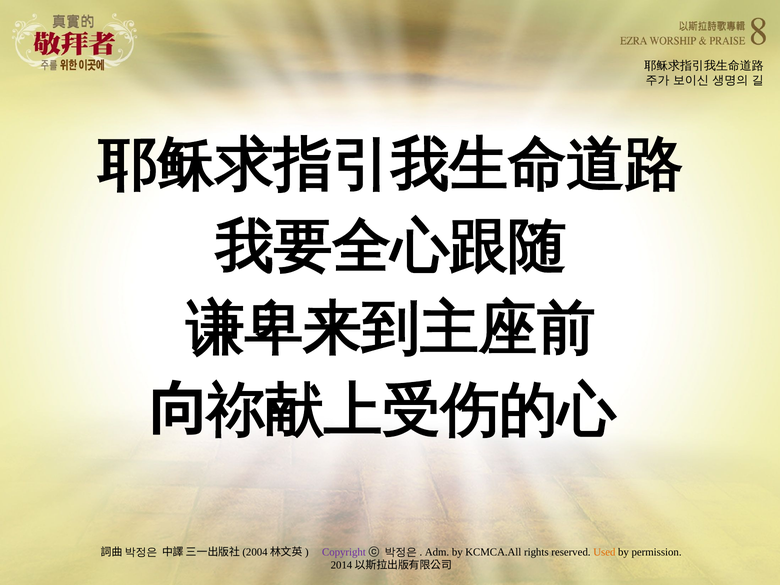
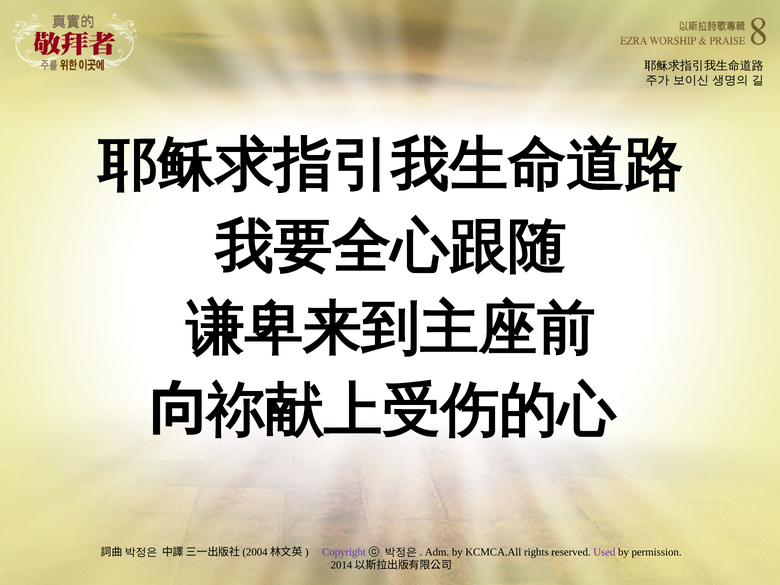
Used colour: orange -> purple (604, 552)
